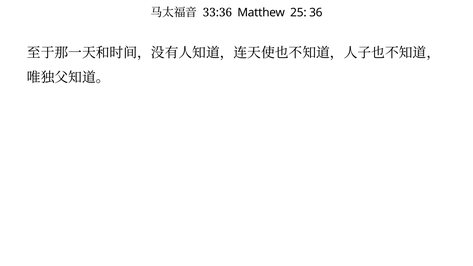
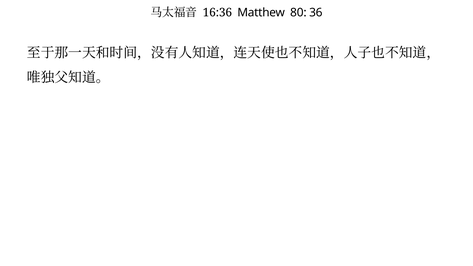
33:36: 33:36 -> 16:36 (217, 12)
25: 25 -> 80 (298, 12)
